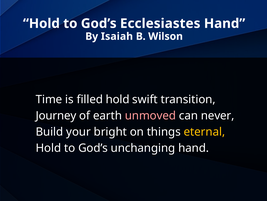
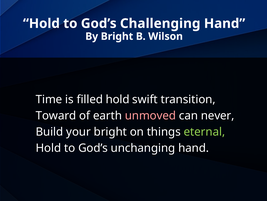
Ecclesiastes: Ecclesiastes -> Challenging (160, 23)
By Isaiah: Isaiah -> Bright (117, 36)
Journey: Journey -> Toward (56, 115)
eternal colour: yellow -> light green (204, 131)
